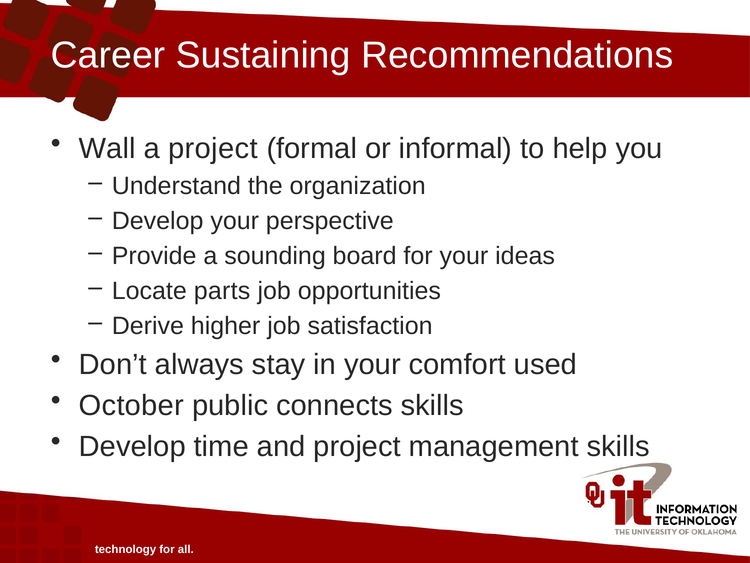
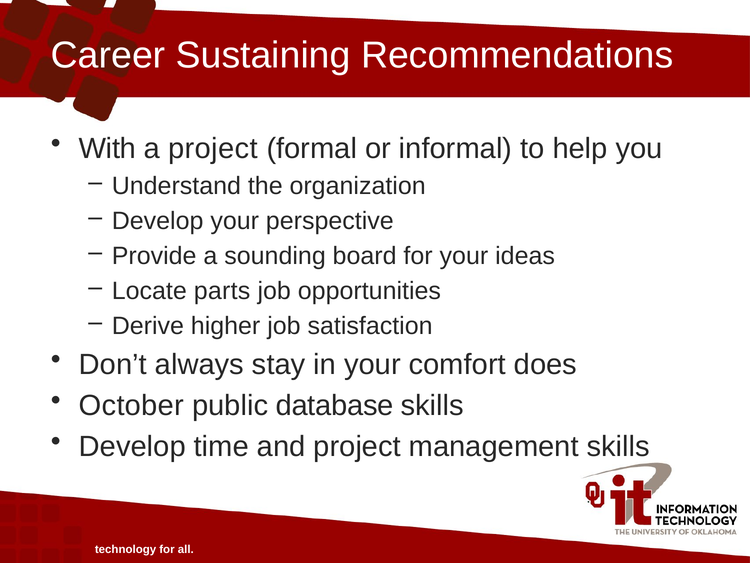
Wall: Wall -> With (107, 148)
used: used -> does (545, 364)
connects: connects -> database (335, 405)
